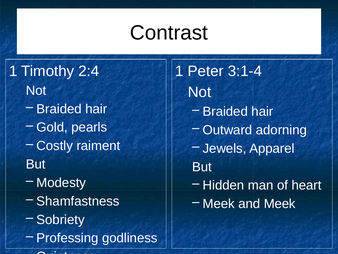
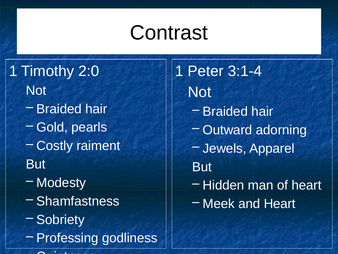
2:4: 2:4 -> 2:0 (89, 71)
and Meek: Meek -> Heart (280, 203)
